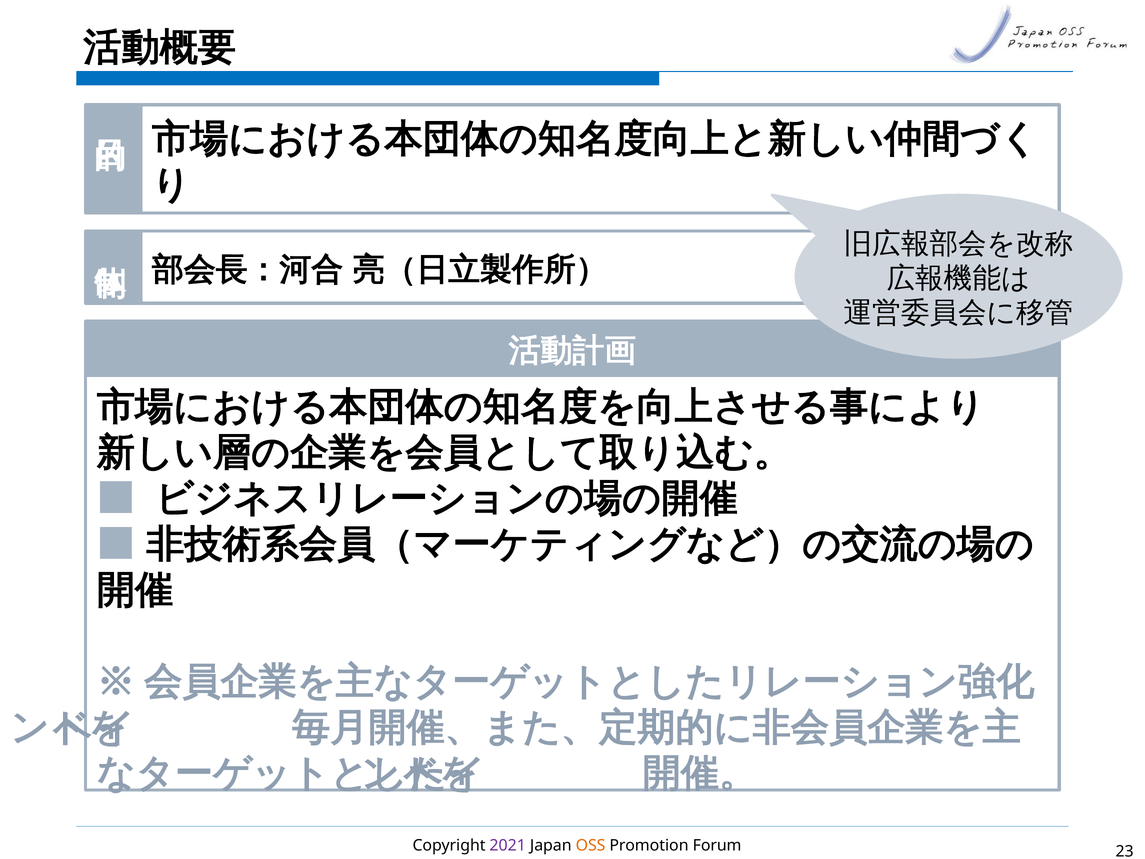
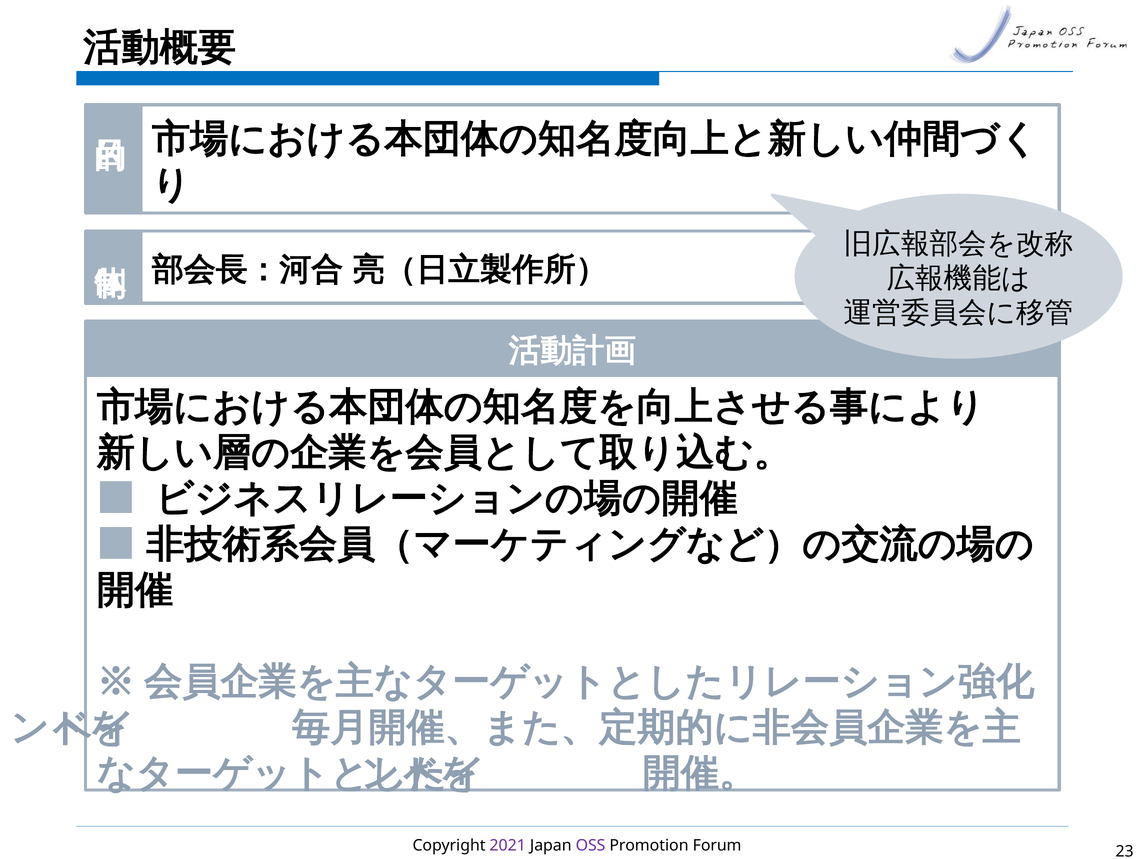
OSS colour: orange -> purple (591, 845)
